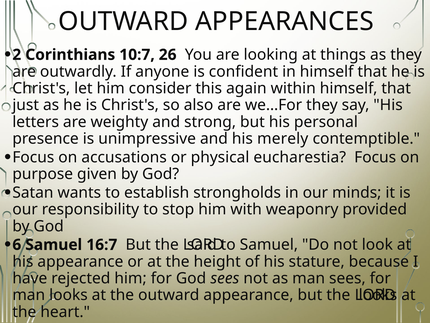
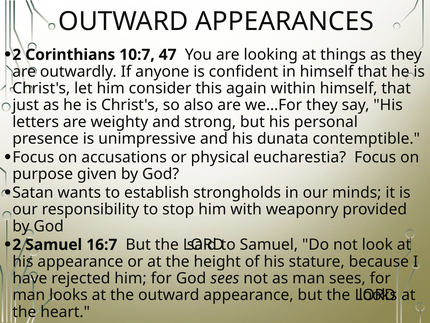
26: 26 -> 47 (168, 55)
merely: merely -> dunata (283, 138)
6: 6 -> 2 (17, 244)
